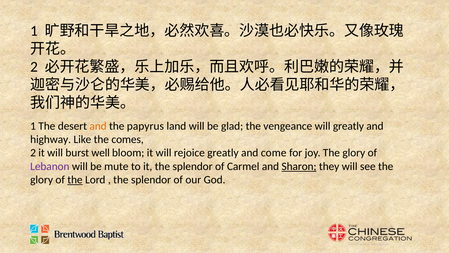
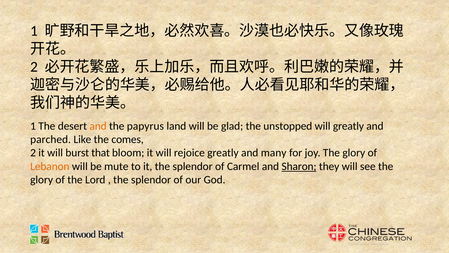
vengeance: vengeance -> unstopped (288, 126)
highway: highway -> parched (51, 139)
well: well -> that (101, 153)
come: come -> many (274, 153)
Lebanon colour: purple -> orange (50, 166)
the underline: present -> none (75, 180)
